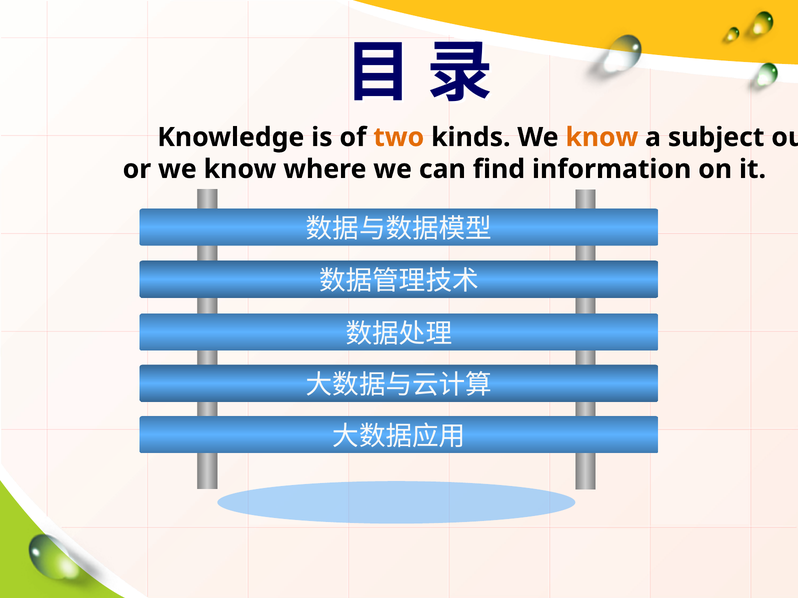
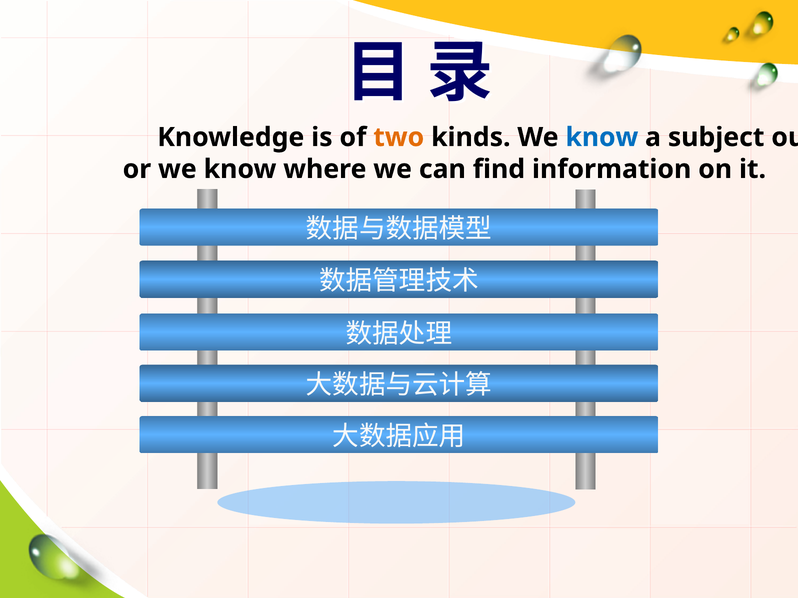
know colour: orange -> blue (602, 137)
